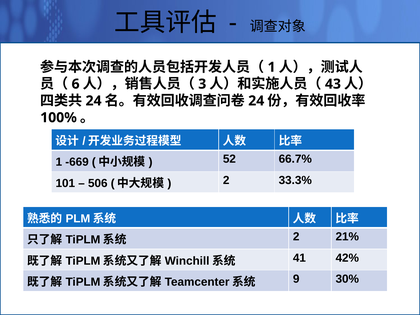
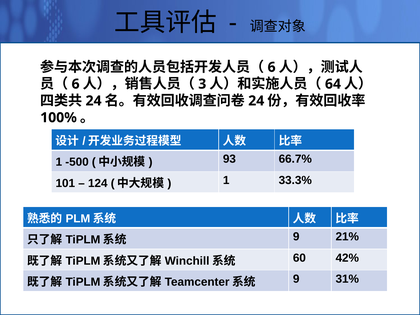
1: 1 -> 6 (272, 67)
43: 43 -> 64 (333, 84)
-669: -669 -> -500 (77, 162)
52: 52 -> 93 (229, 159)
506: 506 -> 124 (98, 183)
2: 2 -> 1 (226, 180)
2: 2 -> 9 (296, 237)
41: 41 -> 60 (299, 258)
30%: 30% -> 31% (347, 279)
